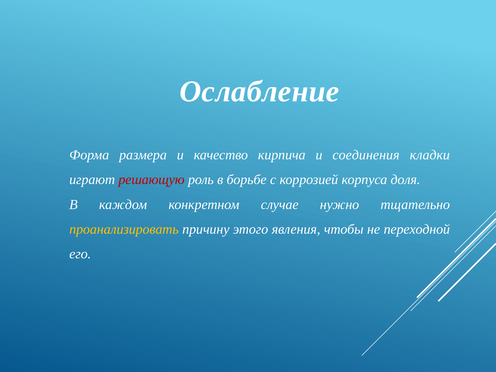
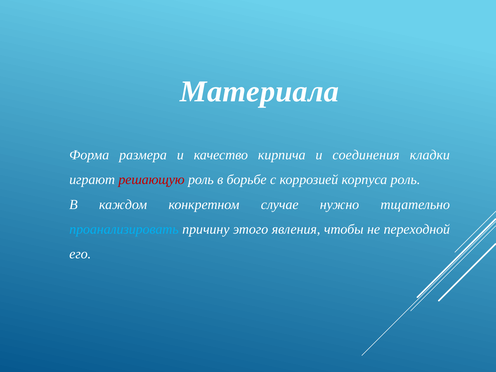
Ослабление: Ослабление -> Материала (259, 92)
корпуса доля: доля -> роль (405, 180)
проанализировать colour: yellow -> light blue (124, 229)
